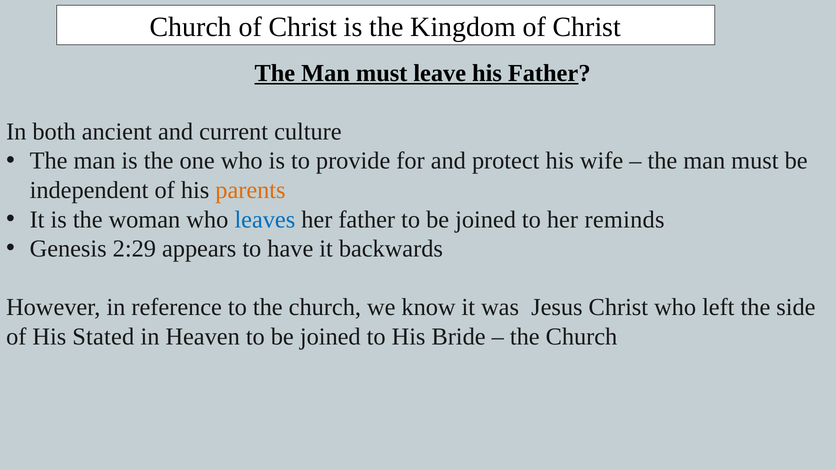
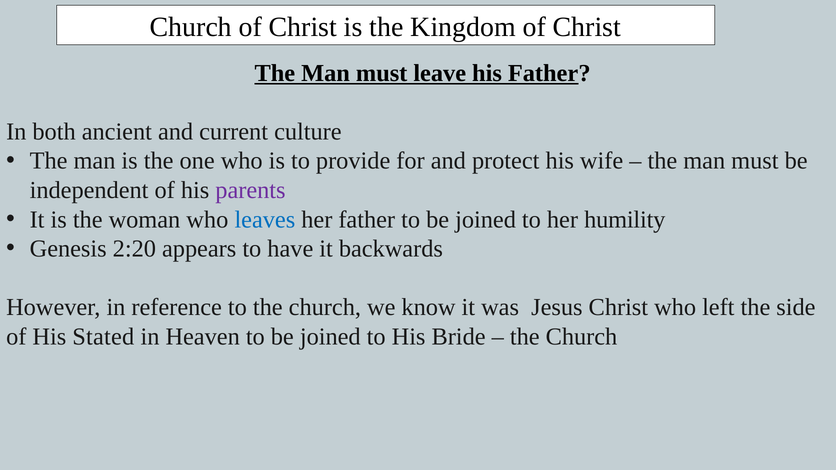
parents colour: orange -> purple (250, 190)
reminds: reminds -> humility (625, 220)
2:29: 2:29 -> 2:20 (134, 249)
